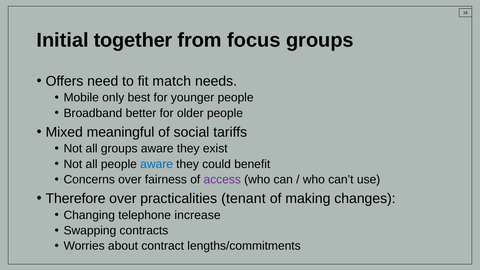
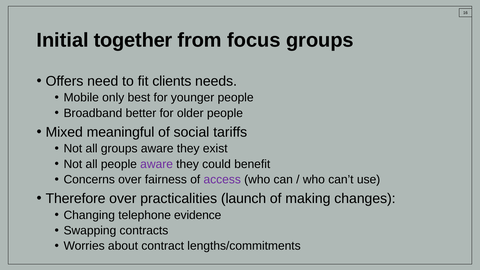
match: match -> clients (172, 81)
aware colour: blue -> purple (157, 164)
tenant: tenant -> launch (244, 199)
increase: increase -> evidence (198, 215)
